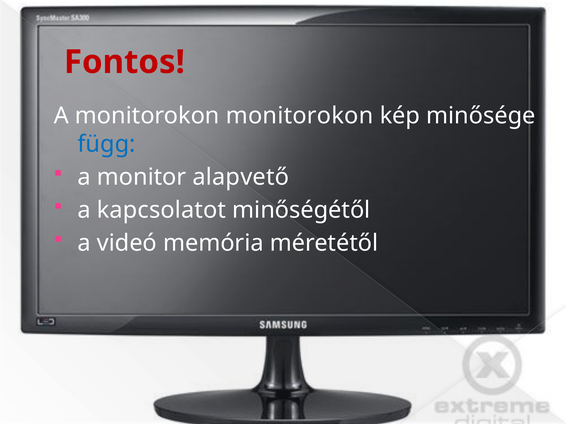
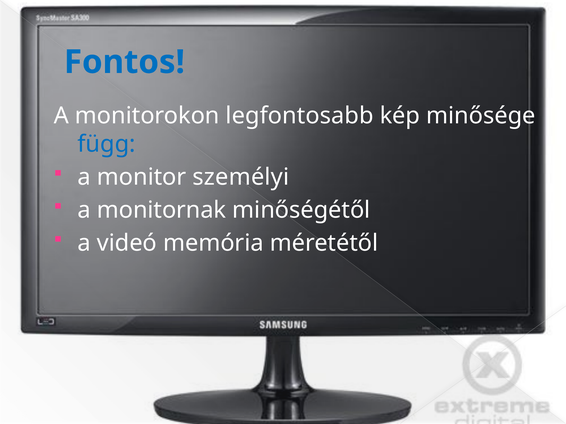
Fontos colour: red -> blue (124, 62)
monitorokon monitorokon: monitorokon -> legfontosabb (300, 116)
alapvető: alapvető -> személyi (241, 177)
kapcsolatot: kapcsolatot -> monitornak (162, 210)
